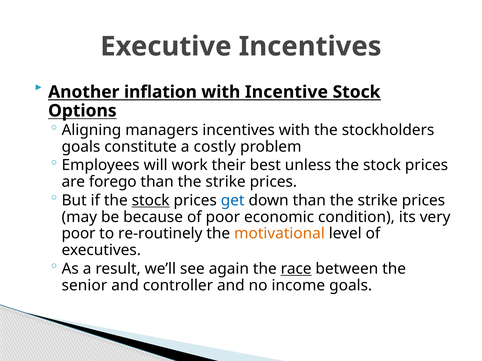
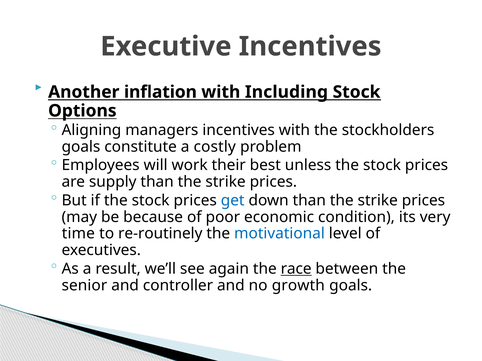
Incentive: Incentive -> Including (286, 92)
forego: forego -> supply (113, 182)
stock underline: present -> none (151, 201)
poor: poor -> time (78, 234)
motivational colour: orange -> blue (279, 234)
income: income -> growth (298, 286)
